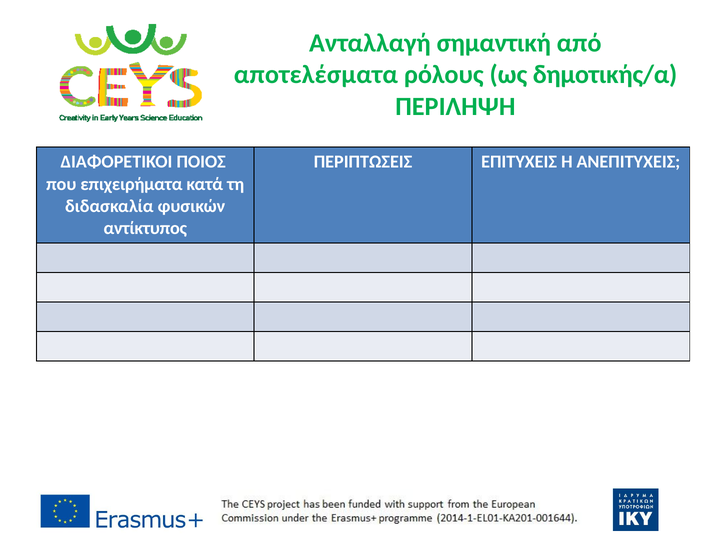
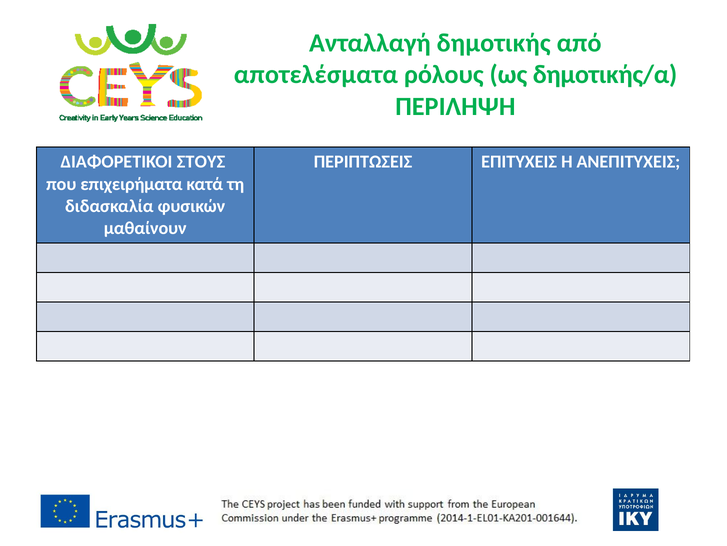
σημαντική: σημαντική -> δημοτικής (494, 43)
ΠΟΙΟΣ: ΠΟΙΟΣ -> ΣΤΟΥΣ (201, 162)
αντίκτυπος: αντίκτυπος -> μαθαίνουν (145, 228)
